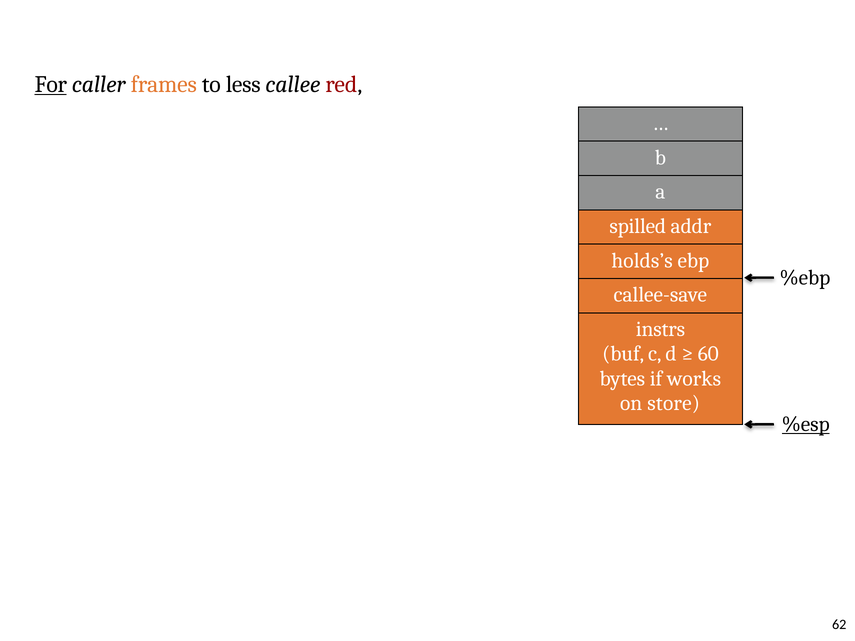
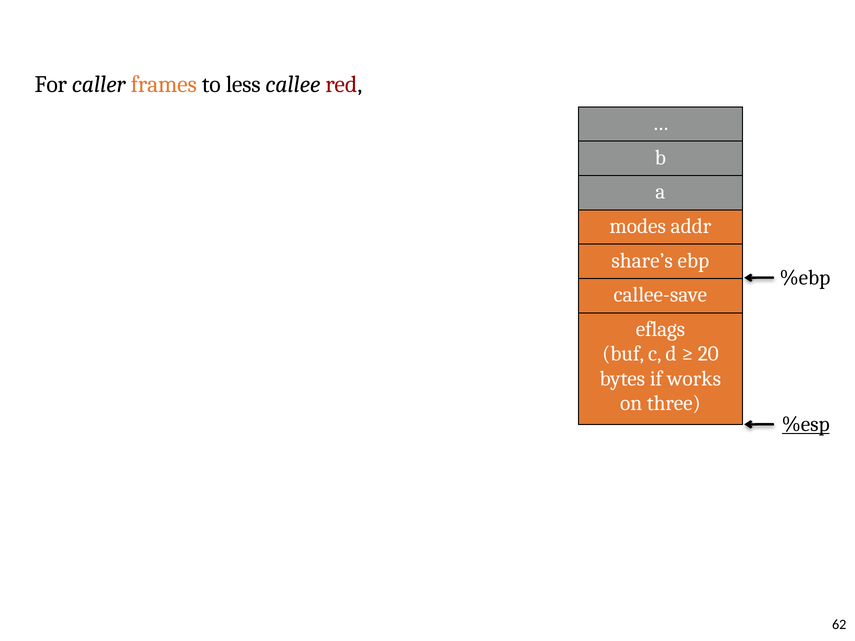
For underline: present -> none (51, 84)
spilled: spilled -> modes (638, 226)
holds’s: holds’s -> share’s (642, 261)
instrs: instrs -> eflags (660, 329)
60: 60 -> 20 (708, 354)
store: store -> three (674, 403)
